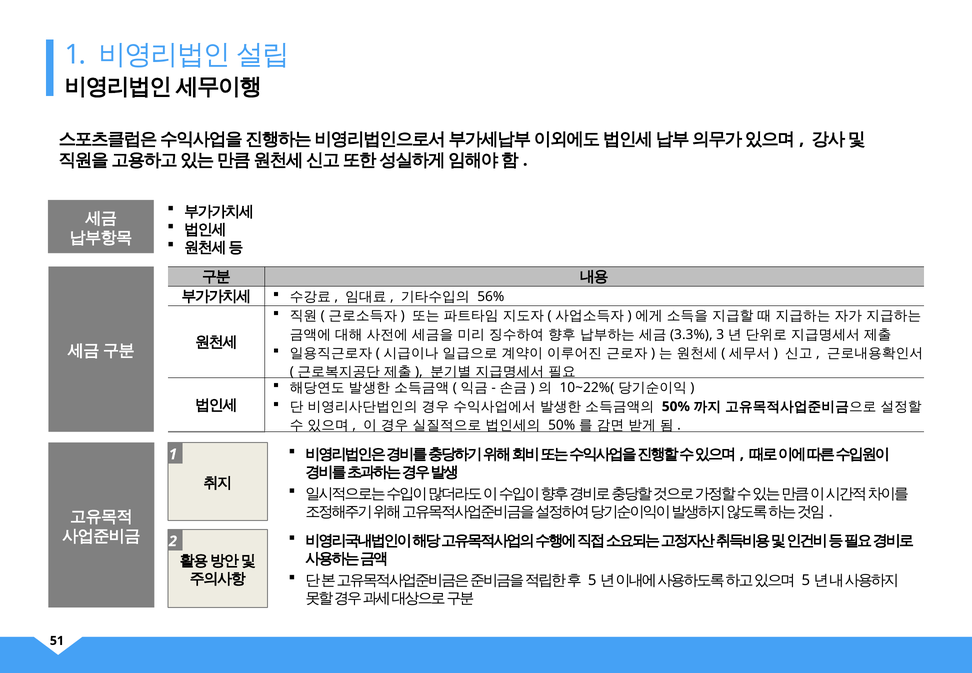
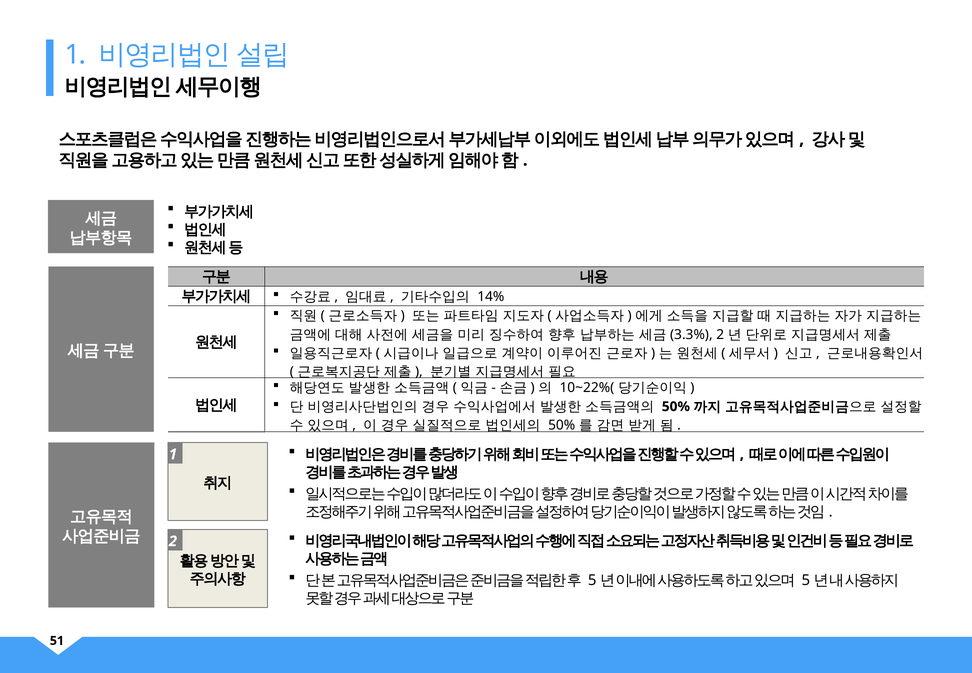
56%: 56% -> 14% (491, 297)
3: 3 -> 2 (720, 335)
